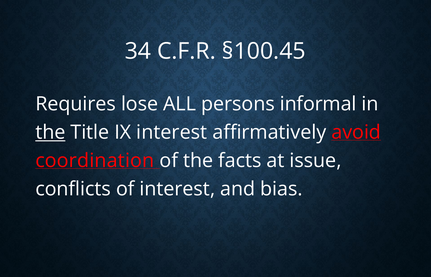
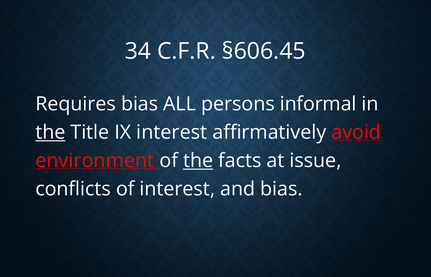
§100.45: §100.45 -> §606.45 (264, 51)
Requires lose: lose -> bias (140, 104)
coordination: coordination -> environment (95, 161)
the underline: none -> present (198, 161)
